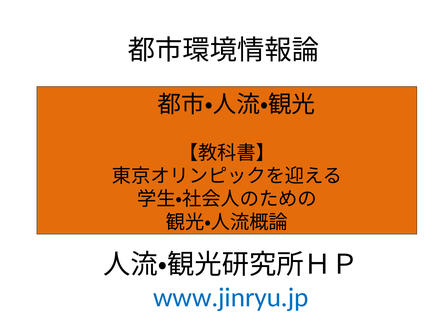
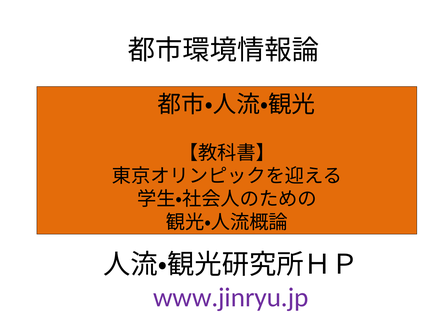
www.jinryu.jp colour: blue -> purple (231, 298)
